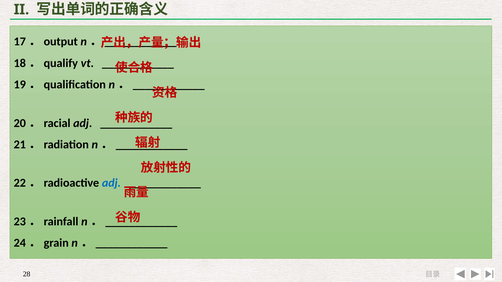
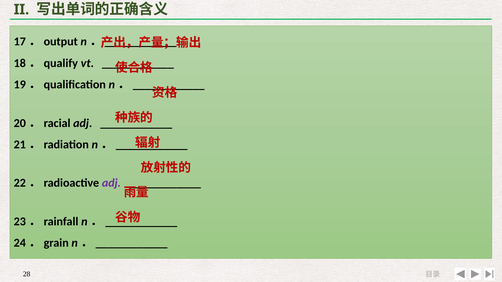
adj colour: blue -> purple (111, 183)
